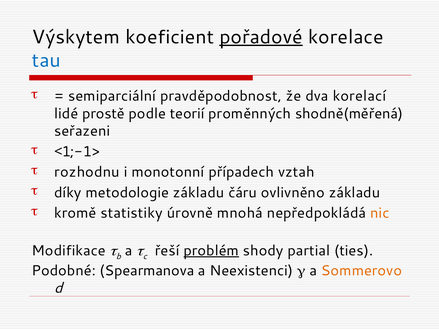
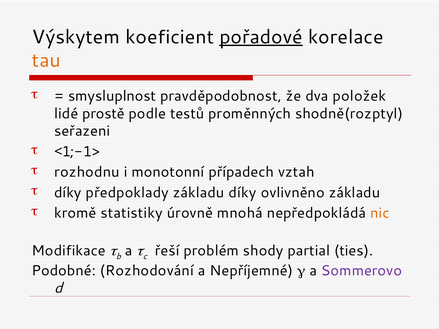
tau colour: blue -> orange (46, 60)
semiparciální: semiparciální -> smysluplnost (112, 96)
korelací: korelací -> položek (359, 96)
teorií: teorií -> testů (187, 114)
shodně(měřená: shodně(měřená -> shodně(rozptyl (349, 114)
metodologie: metodologie -> předpoklady (127, 193)
základu čáru: čáru -> díky (243, 193)
problém underline: present -> none (211, 251)
Spearmanova: Spearmanova -> Rozhodování (147, 271)
Neexistenci: Neexistenci -> Nepříjemné (251, 271)
Sommerovo colour: orange -> purple (361, 271)
